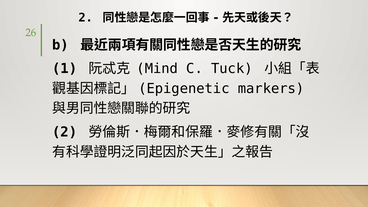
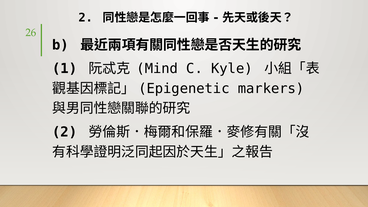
Tuck: Tuck -> Kyle (232, 69)
